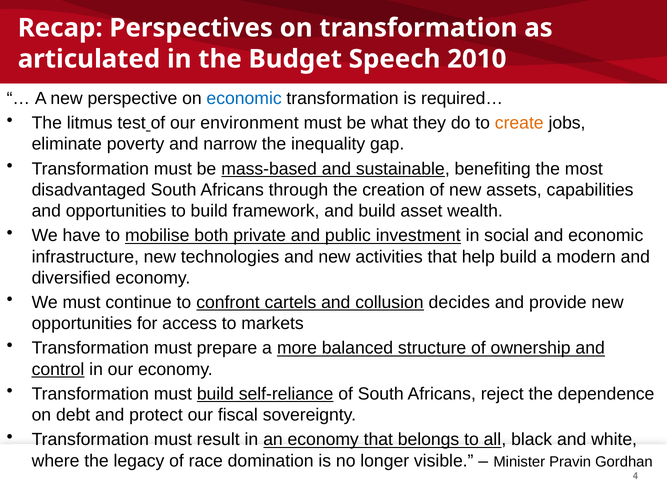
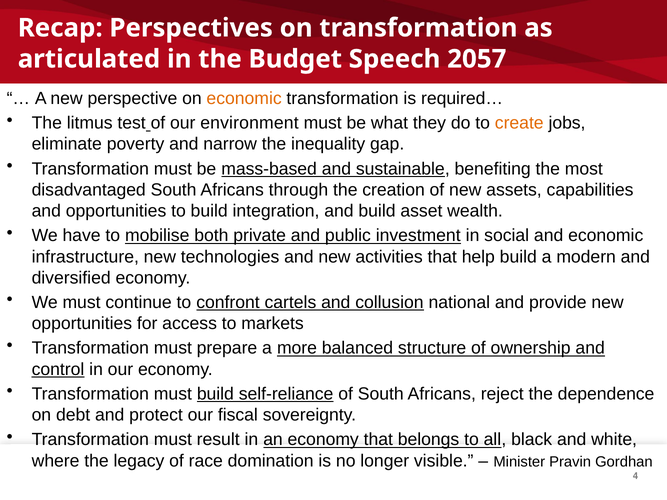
2010: 2010 -> 2057 (477, 59)
economic colour: blue -> orange (244, 98)
framework: framework -> integration (276, 211)
decides: decides -> national (459, 303)
